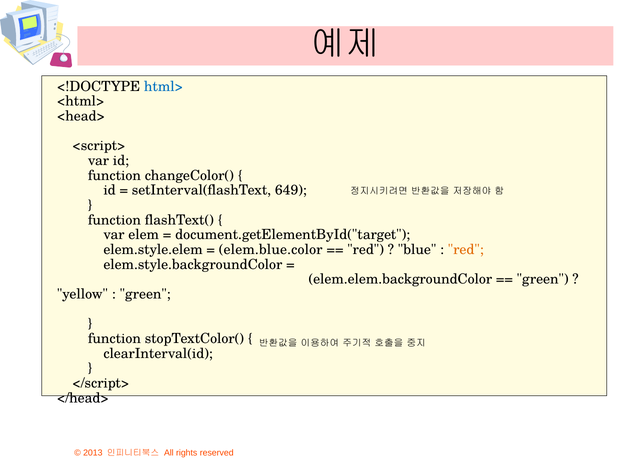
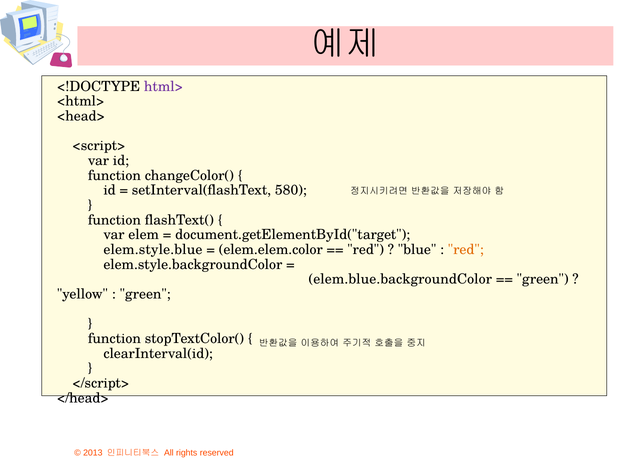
html> colour: blue -> purple (164, 87)
649: 649 -> 580 (291, 191)
elem.style.elem: elem.style.elem -> elem.style.blue (153, 250)
elem.blue.color: elem.blue.color -> elem.elem.color (271, 250)
elem.elem.backgroundColor: elem.elem.backgroundColor -> elem.blue.backgroundColor (400, 280)
